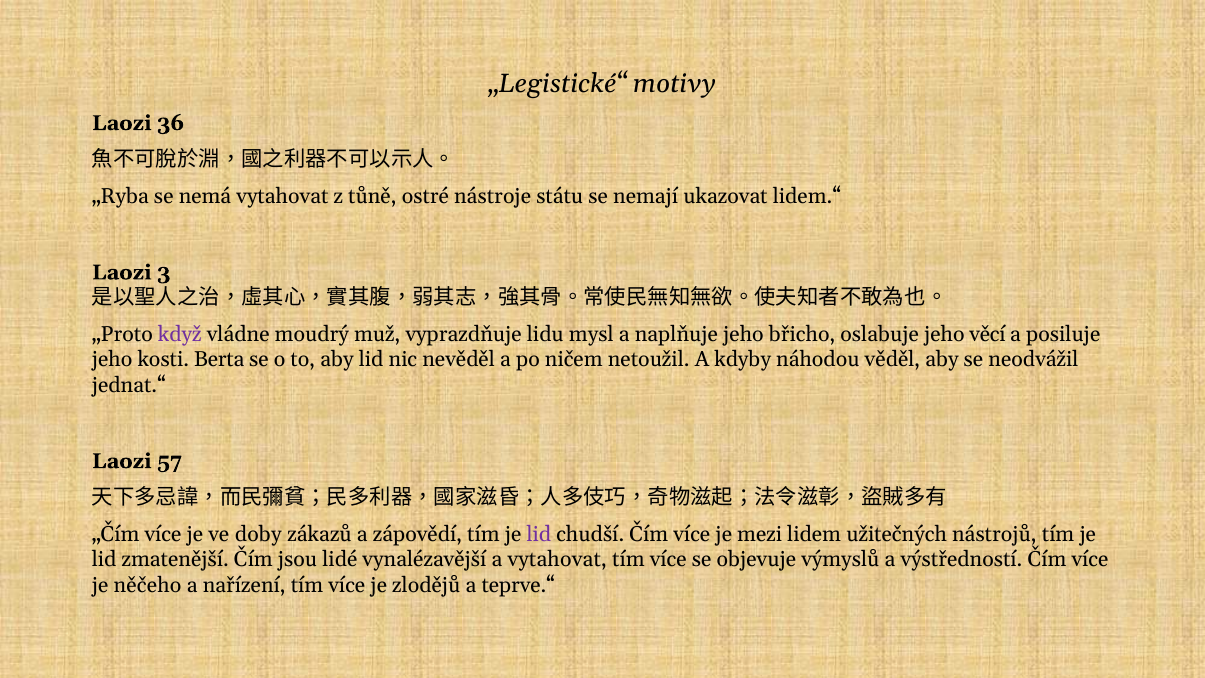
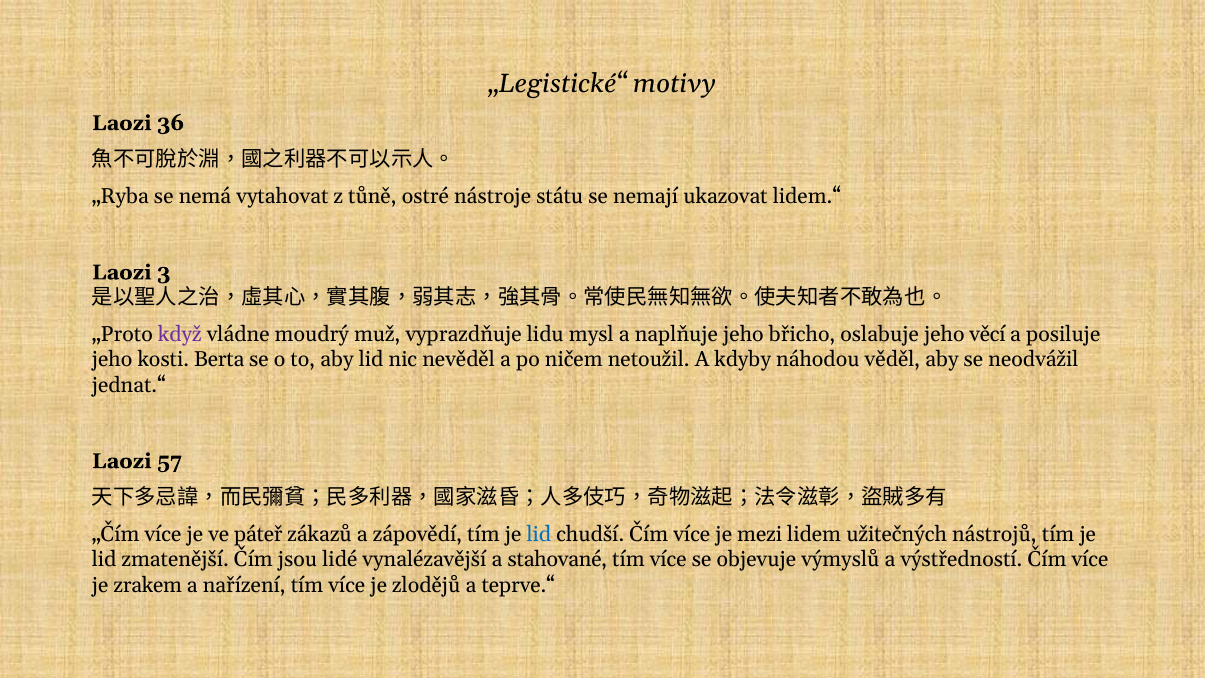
doby: doby -> páteř (258, 534)
lid colour: purple -> blue (539, 534)
a vytahovat: vytahovat -> stahované (557, 560)
něčeho: něčeho -> zrakem (148, 585)
